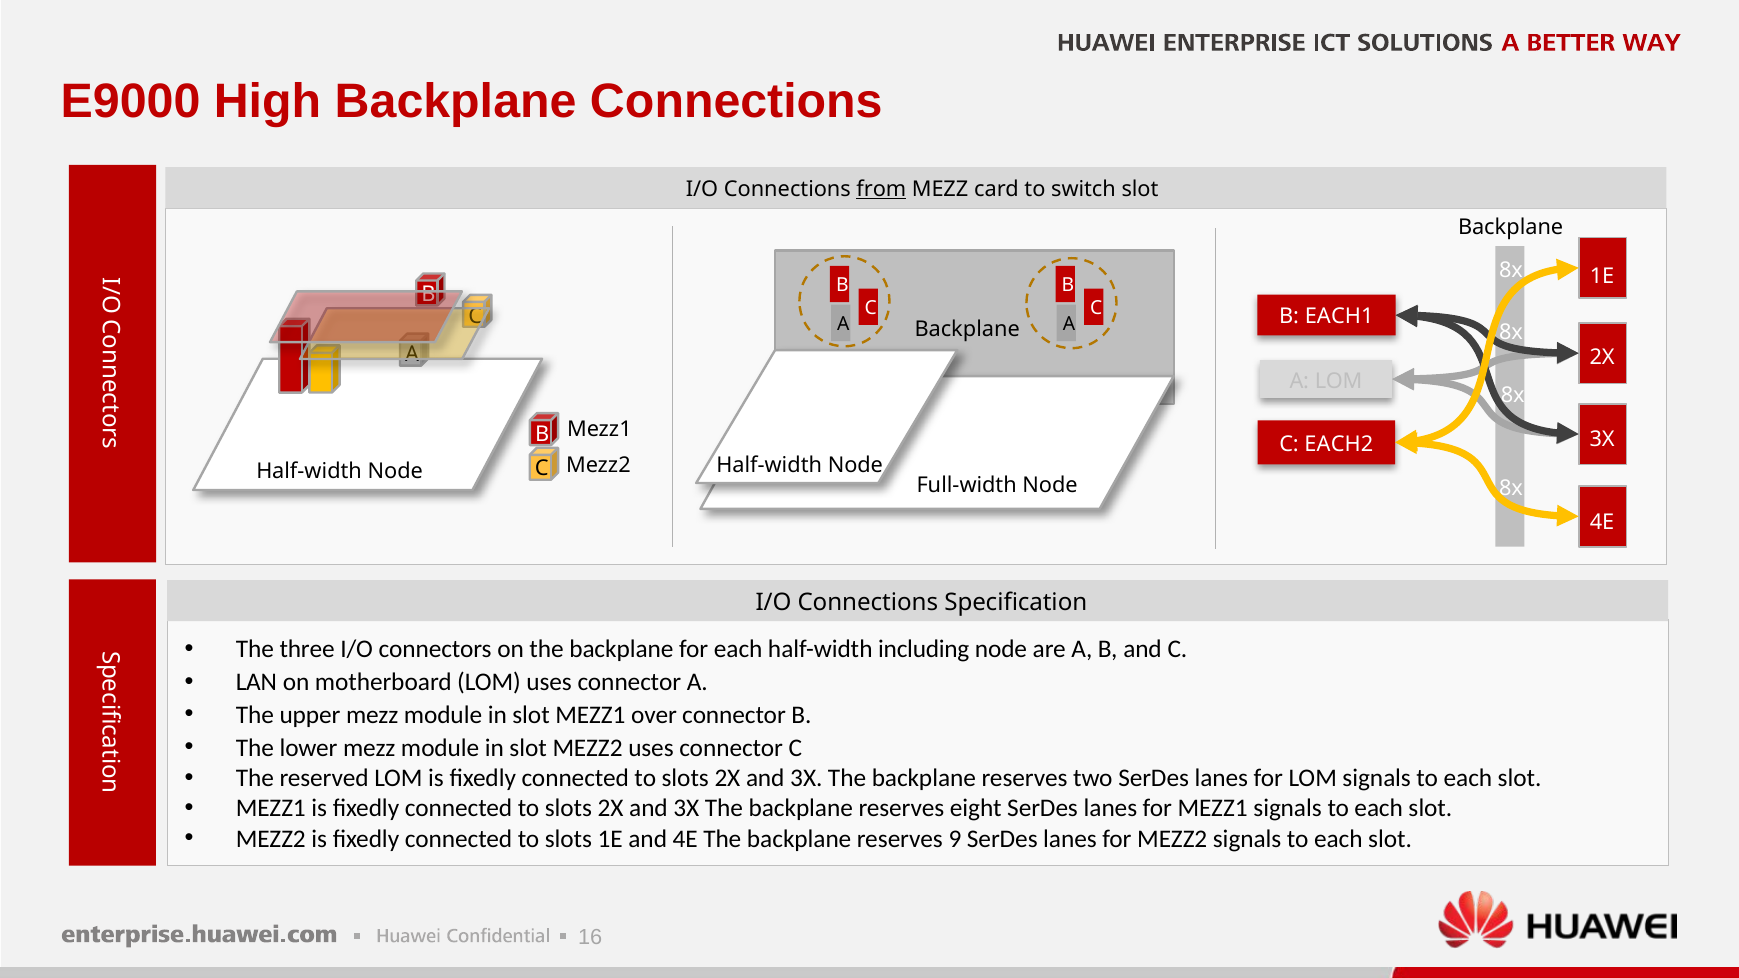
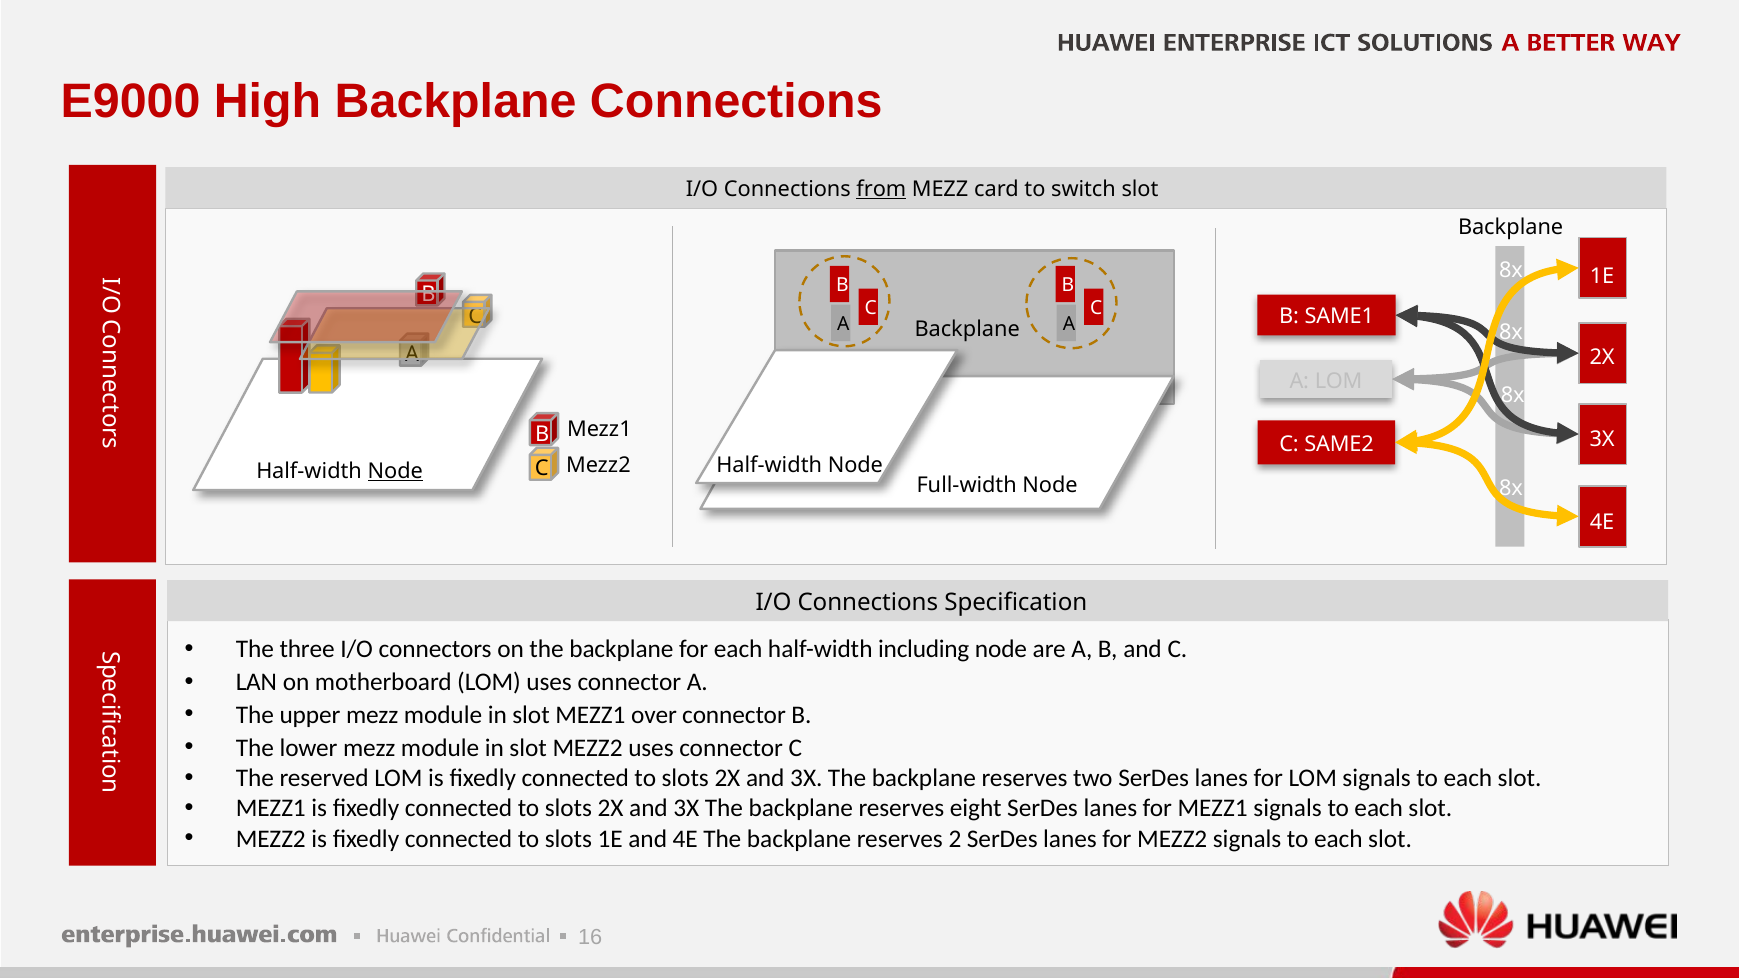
EACH1: EACH1 -> SAME1 (1339, 317)
EACH2: EACH2 -> SAME2 (1339, 444)
Node underline: none -> present (395, 471)
9: 9 -> 2 (955, 839)
